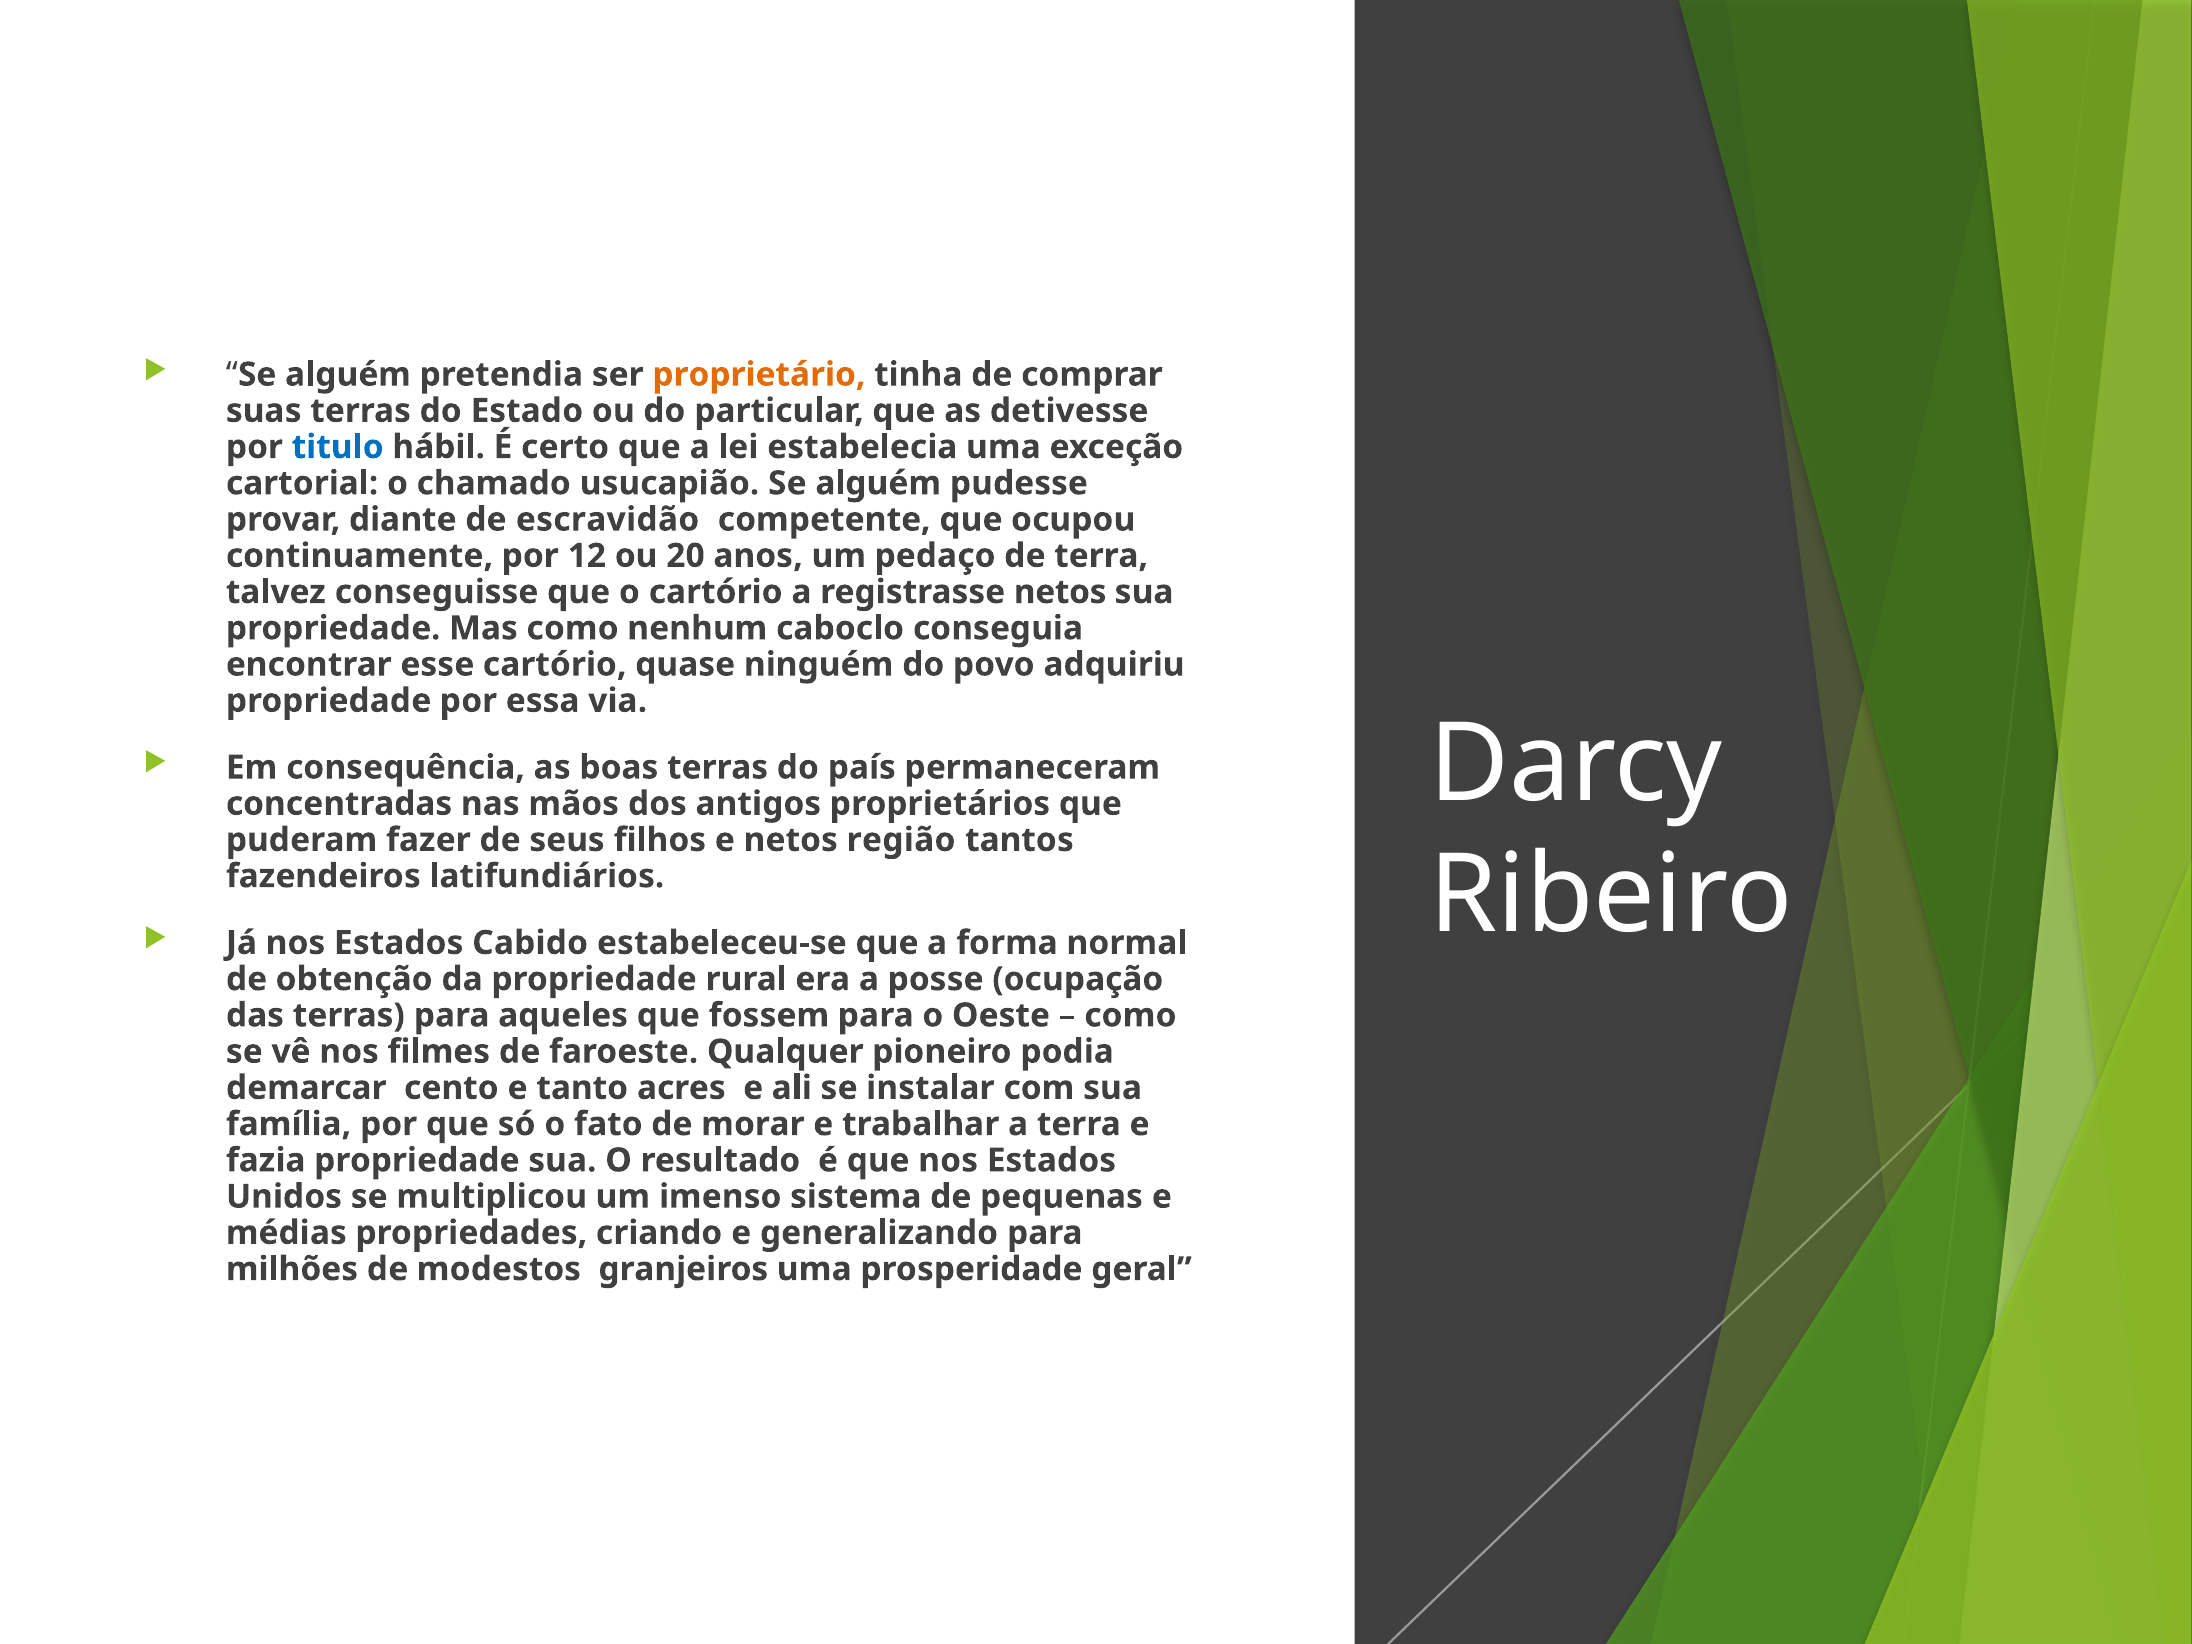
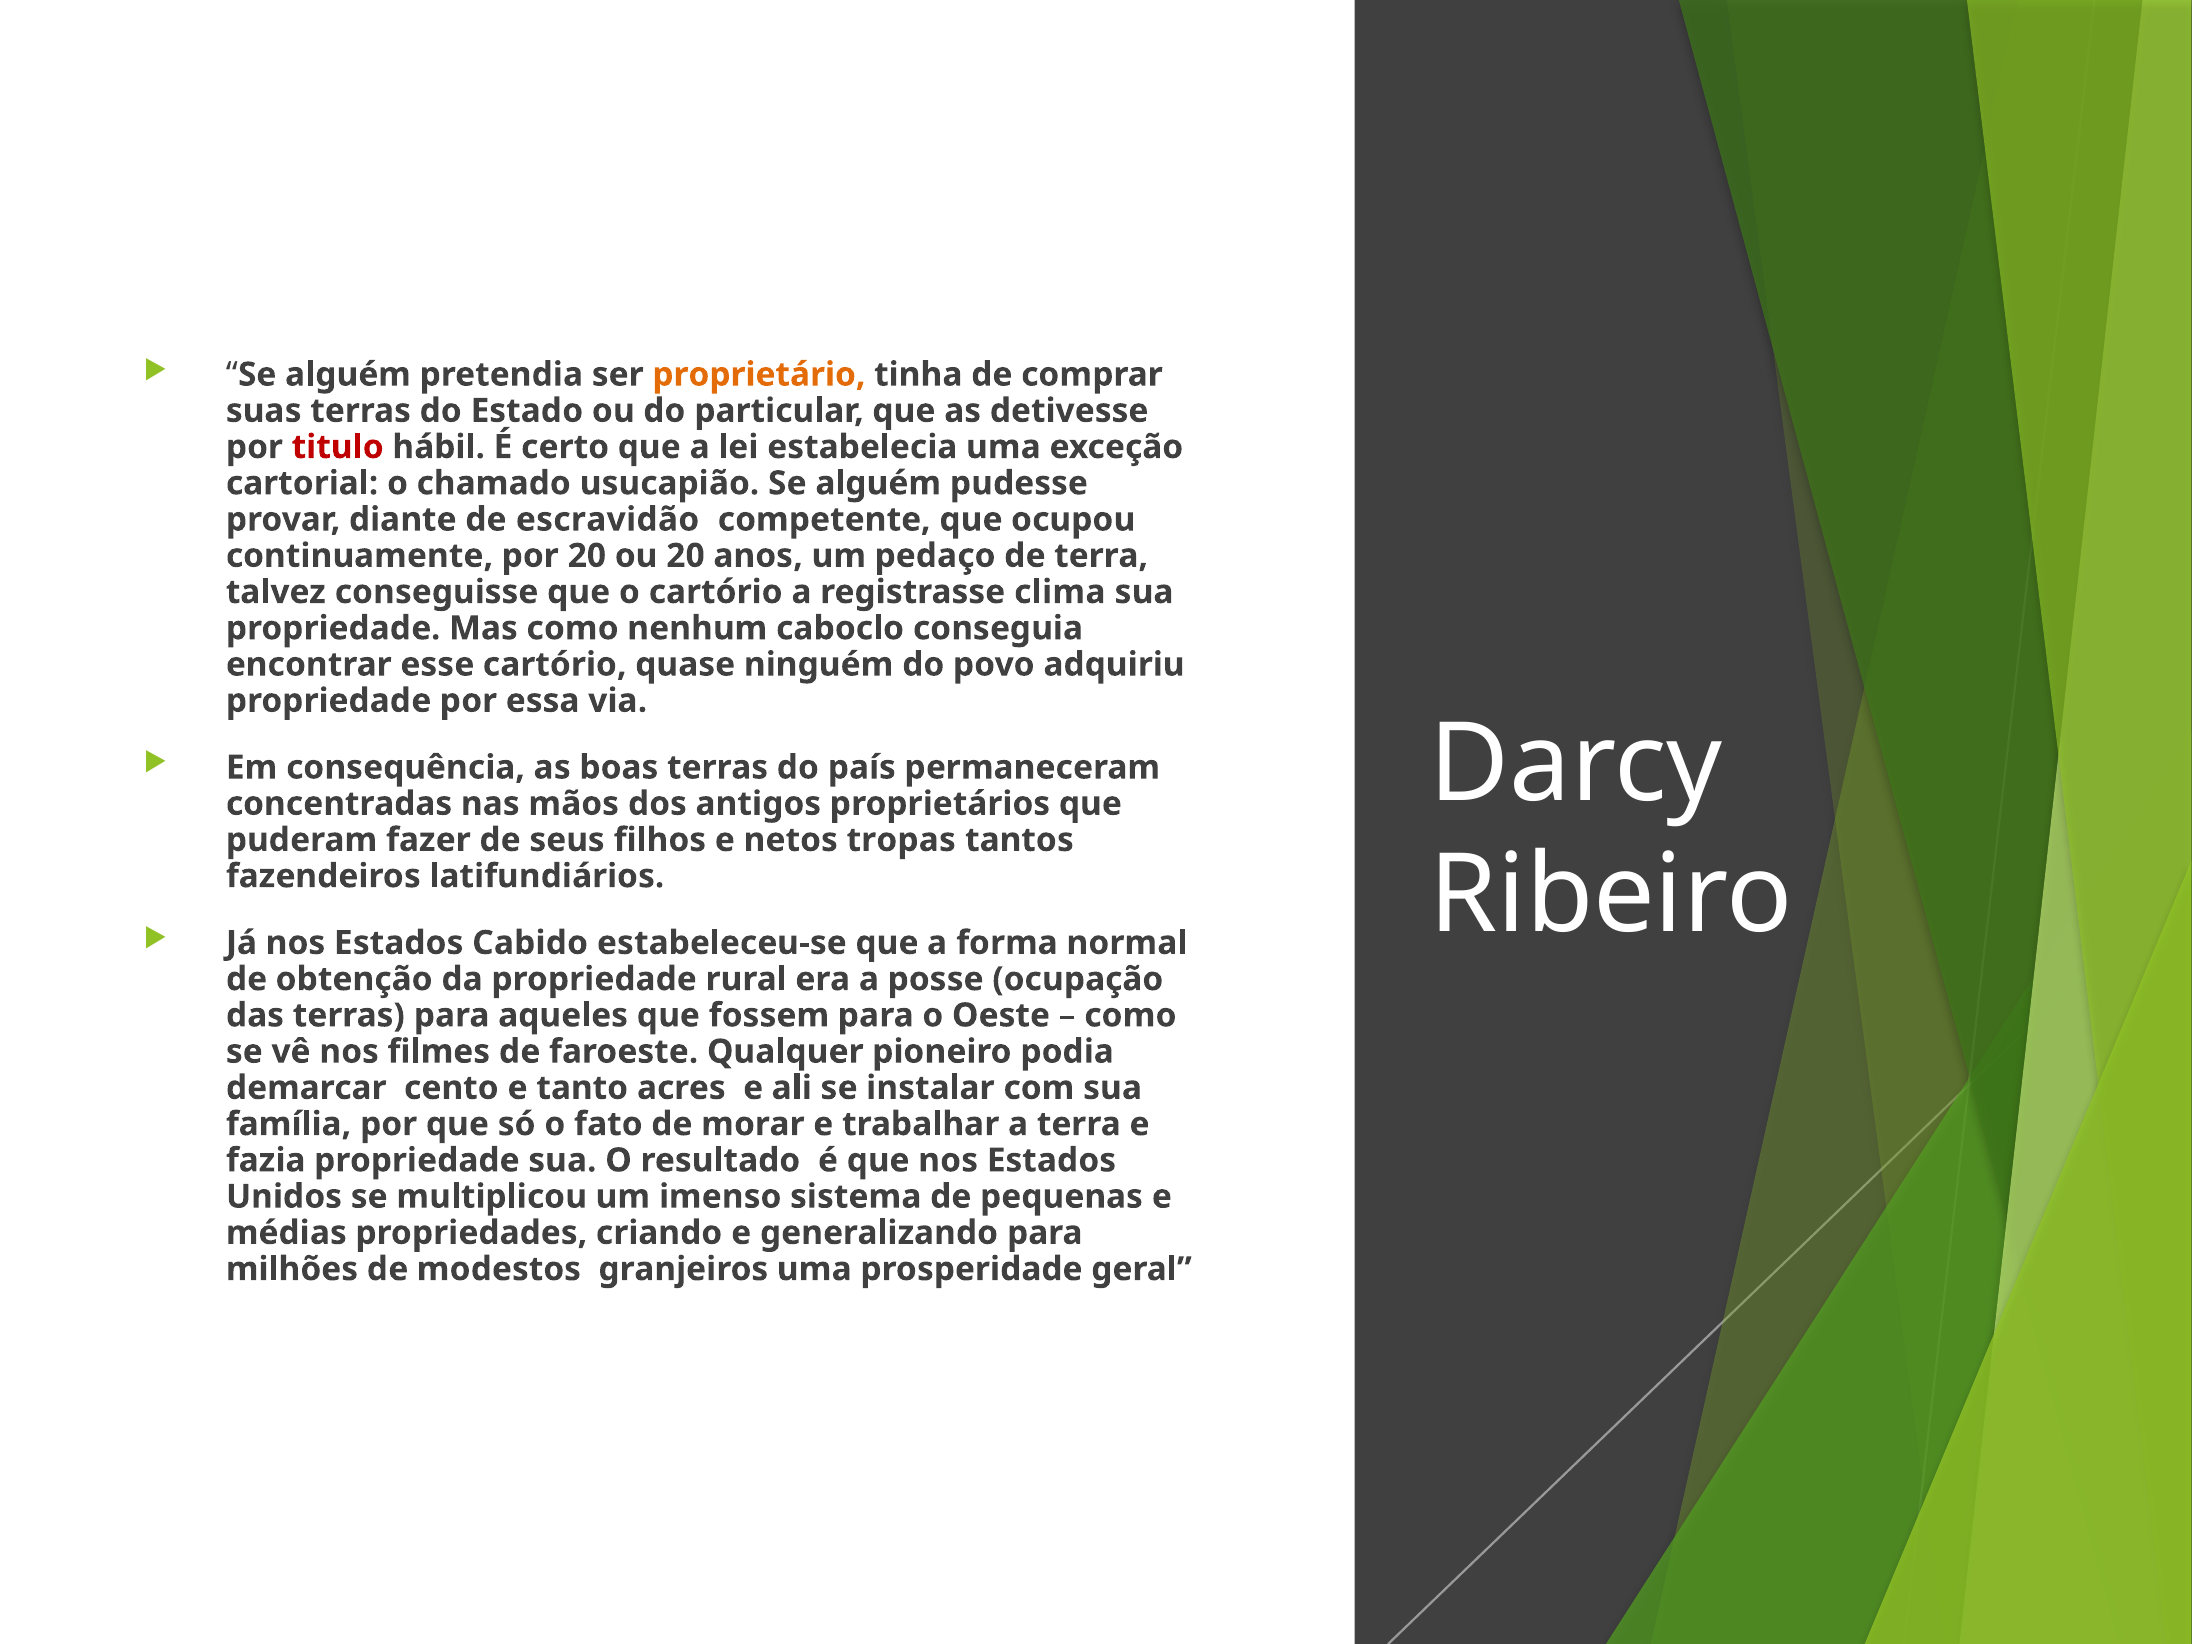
titulo colour: blue -> red (338, 447)
por 12: 12 -> 20 (587, 556)
registrasse netos: netos -> clima (1060, 592)
região: região -> tropas (901, 840)
